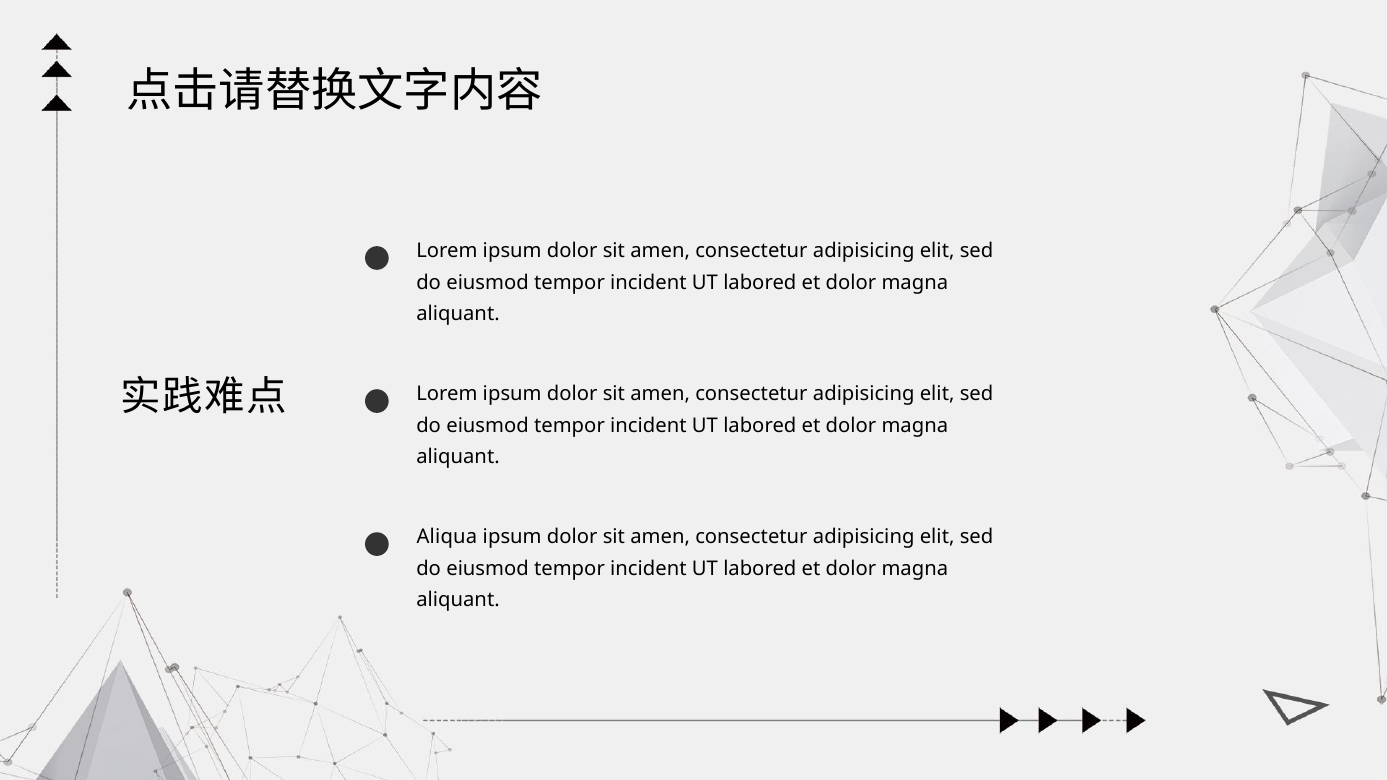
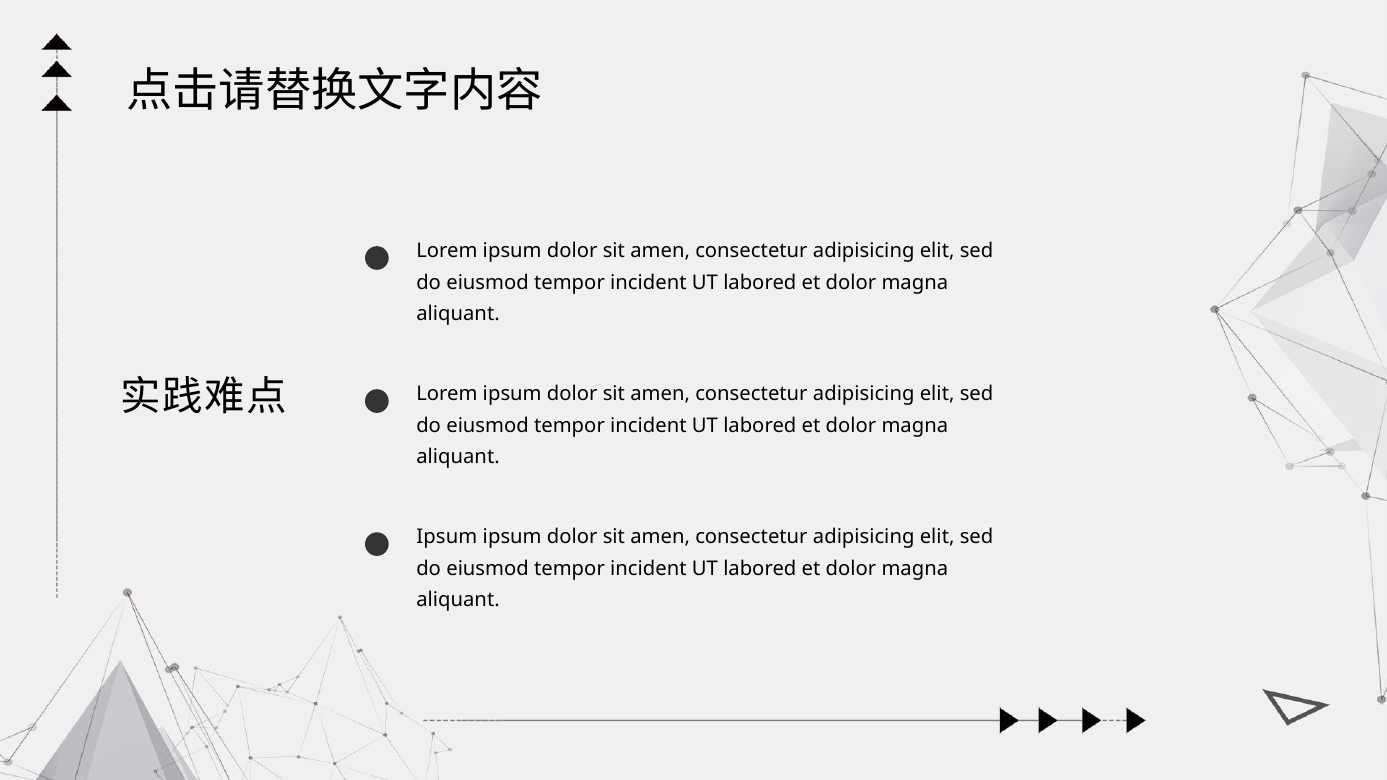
Aliqua: Aliqua -> Ipsum (447, 537)
